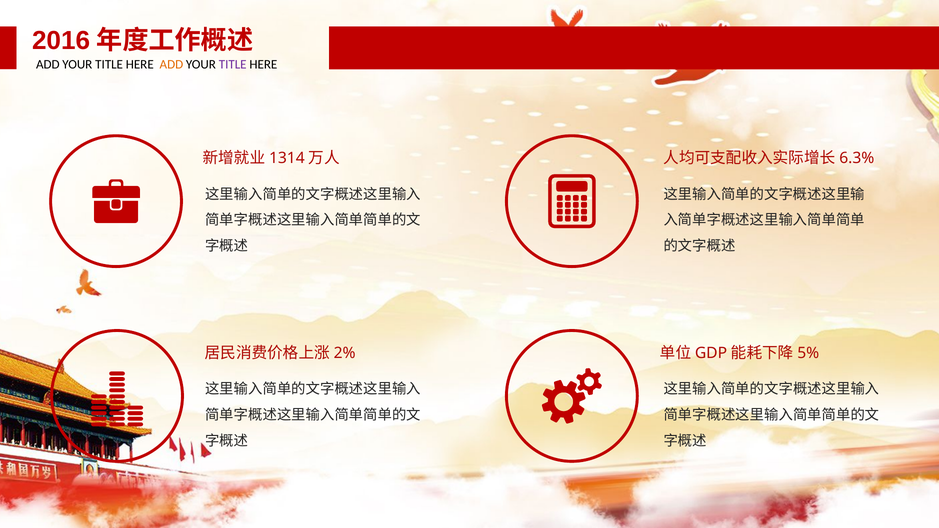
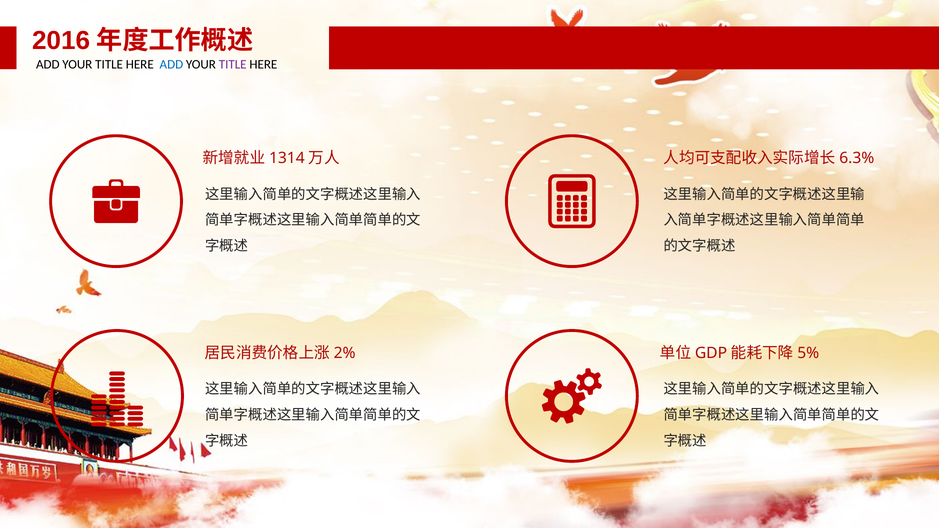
ADD colour: orange -> blue (171, 64)
